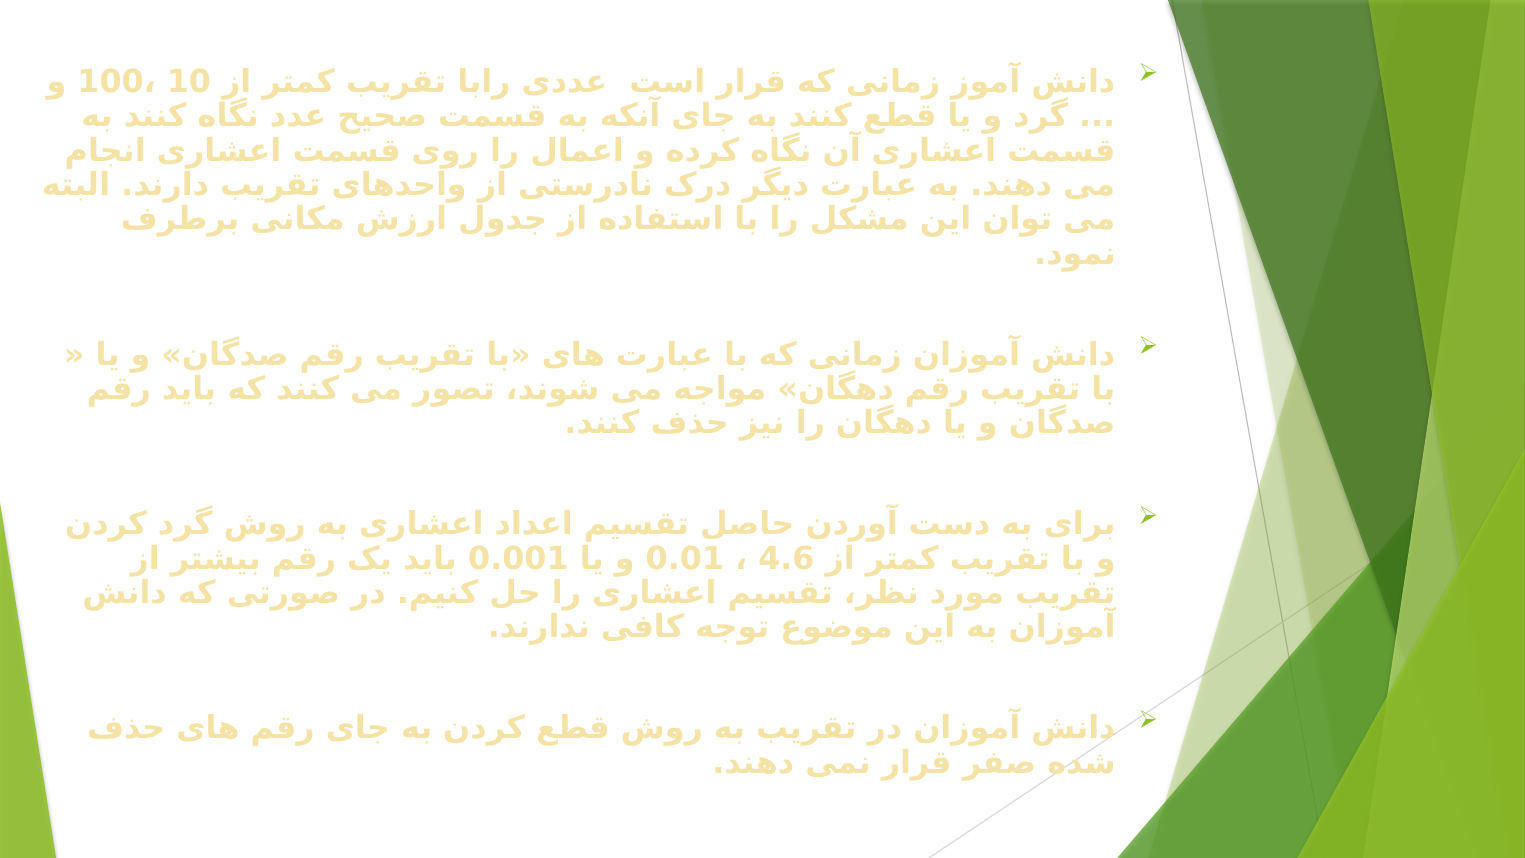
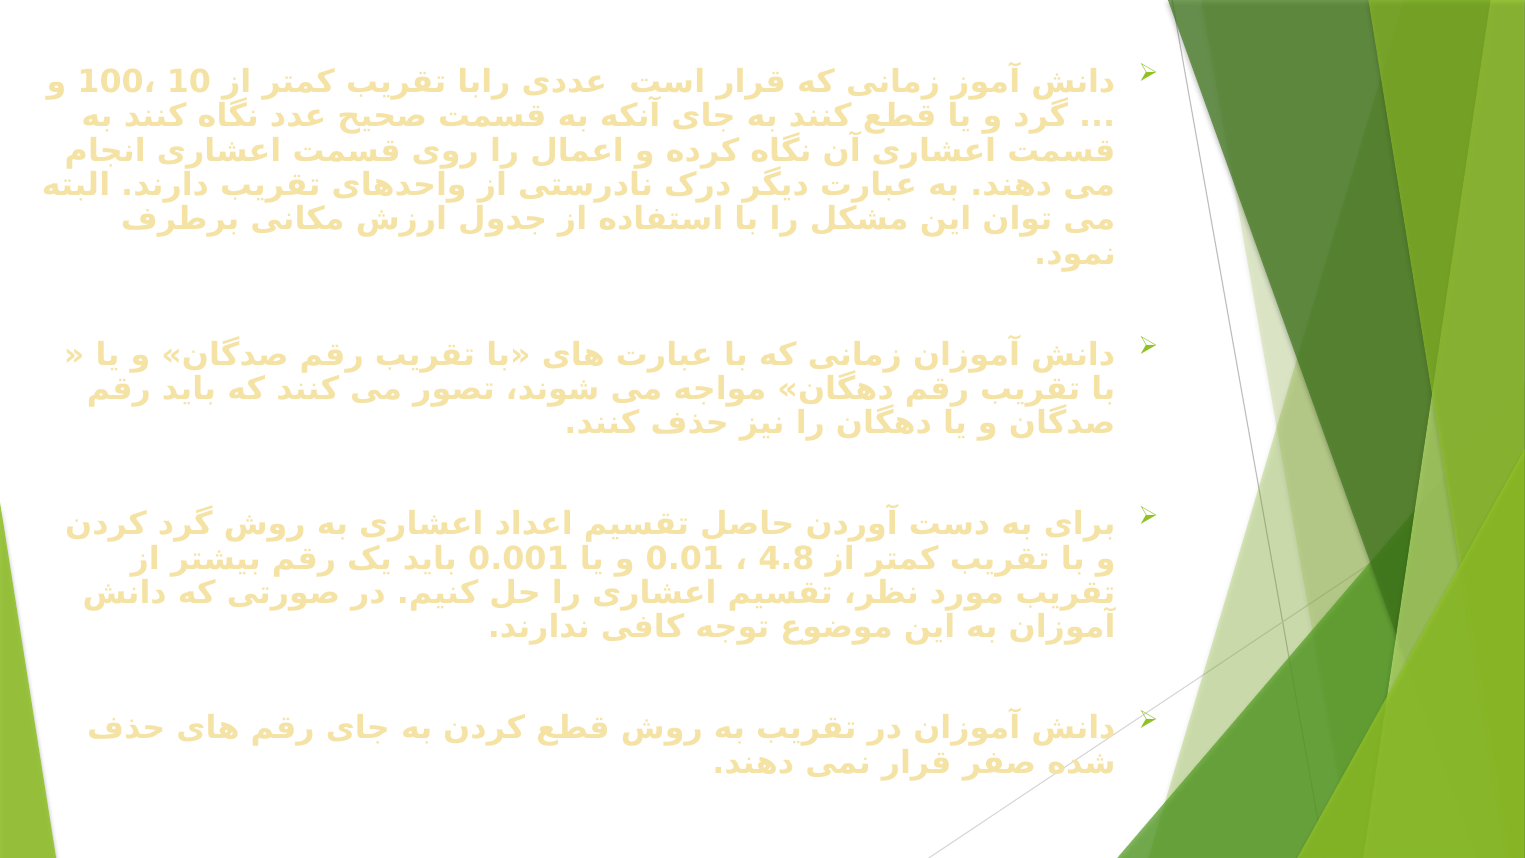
4.6: 4.6 -> 4.8 (786, 558)
